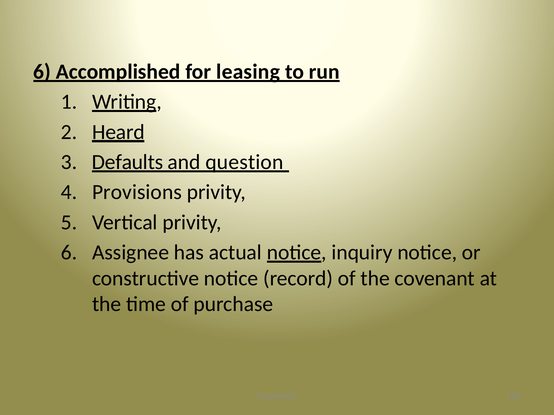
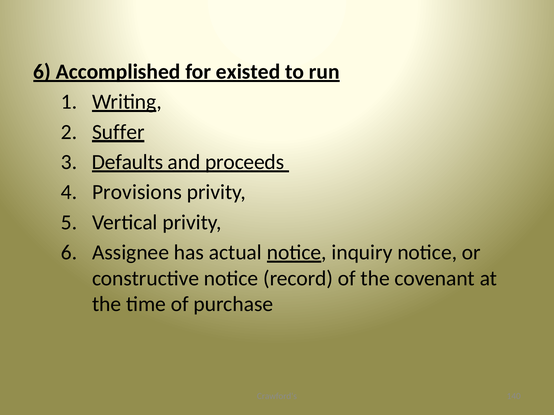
leasing: leasing -> existed (248, 72)
Heard: Heard -> Suffer (118, 132)
question: question -> proceeds (245, 162)
